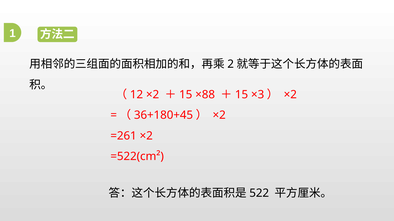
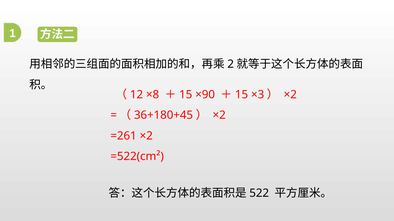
×2: ×2 -> ×8 (153, 95)
×88: ×88 -> ×90 (205, 95)
